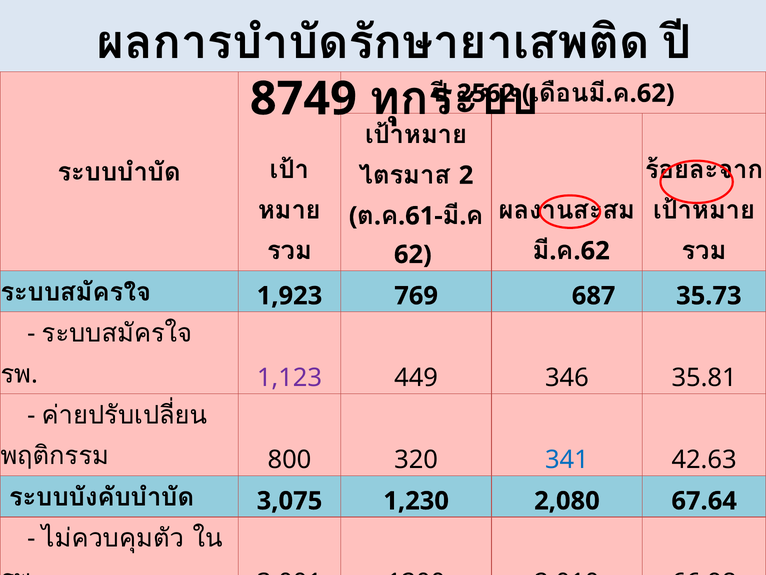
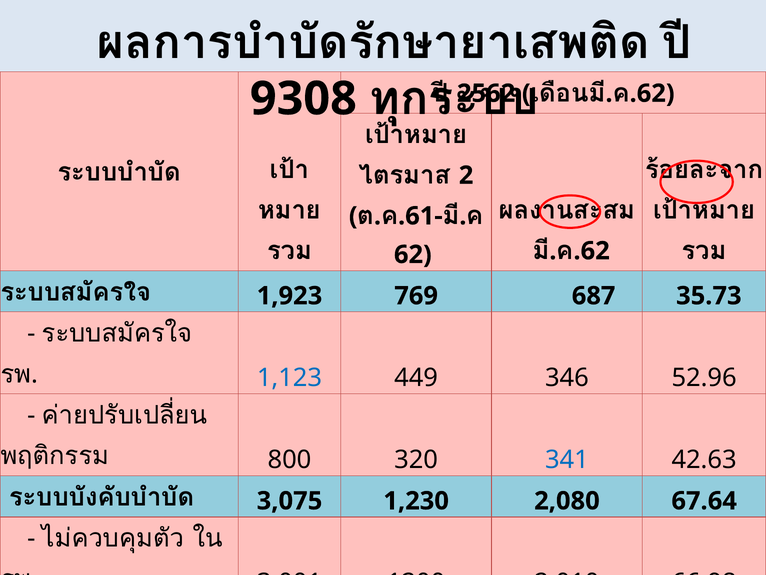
8749: 8749 -> 9308 (303, 99)
1,123 colour: purple -> blue (289, 377)
35.81: 35.81 -> 52.96 (704, 377)
